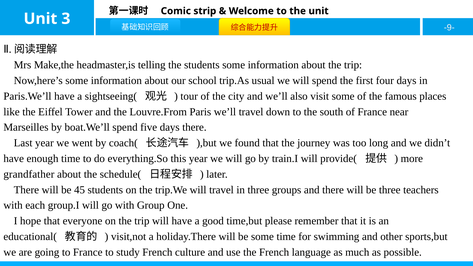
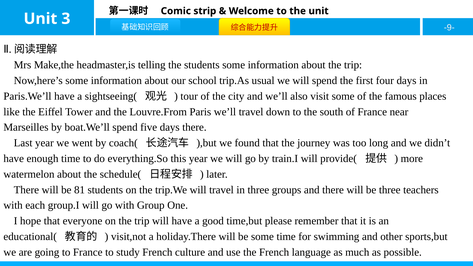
grandfather: grandfather -> watermelon (29, 174)
45: 45 -> 81 (80, 190)
